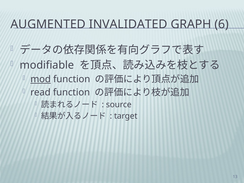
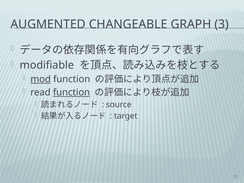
INVALIDATED: INVALIDATED -> CHANGEABLE (128, 24)
6: 6 -> 3 (222, 24)
function underline: none -> present (72, 92)
